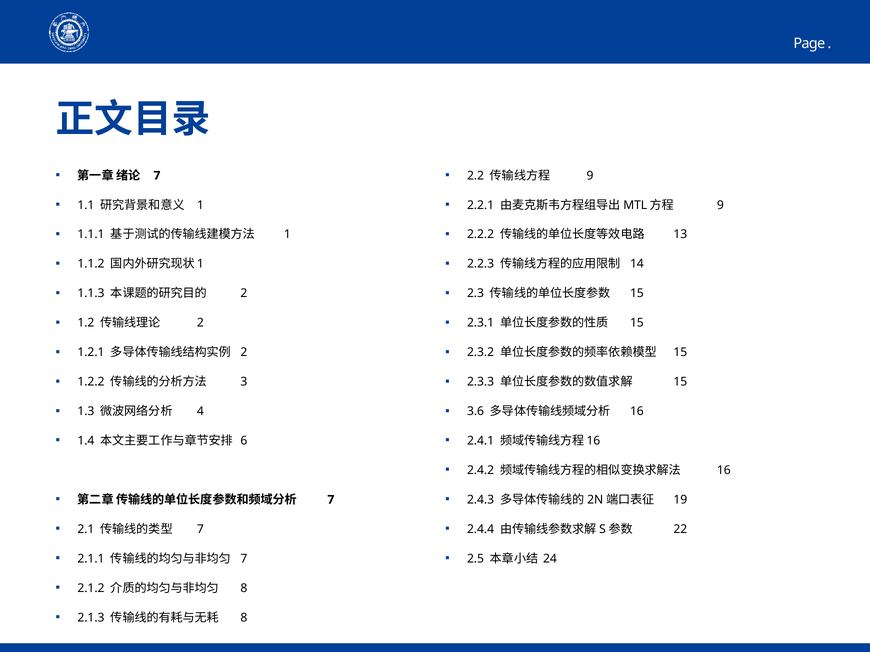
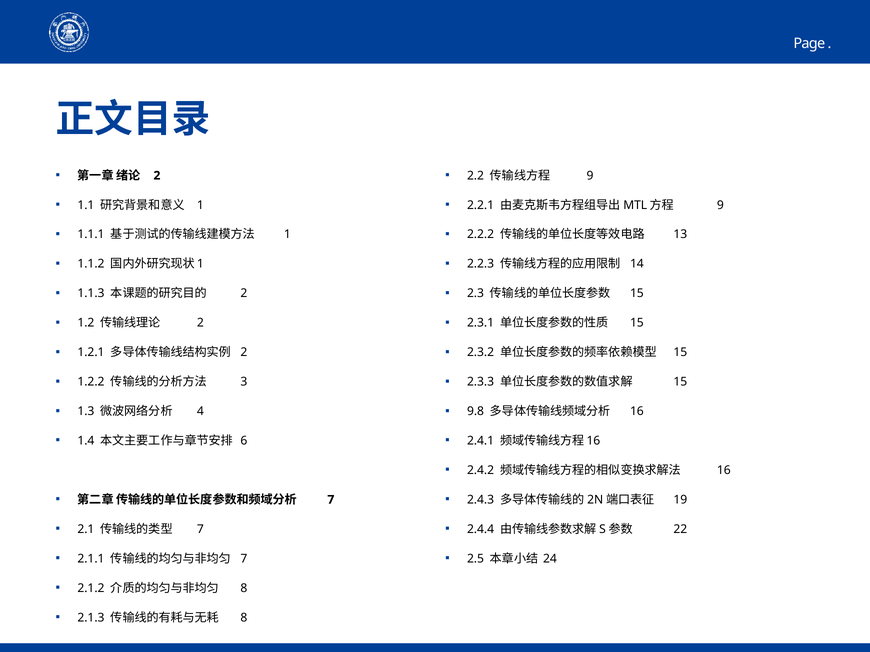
7: 7 -> 2 (157, 176)
3.6: 3.6 -> 9.8 (476, 412)
